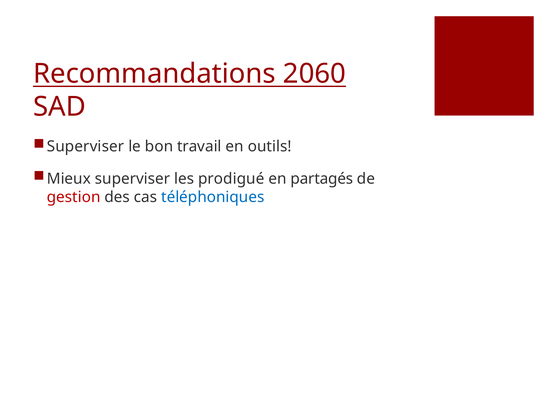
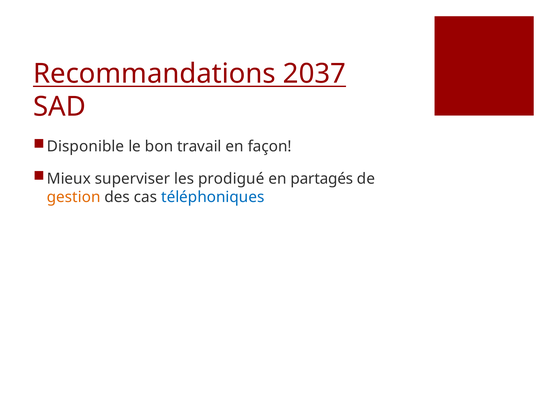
2060: 2060 -> 2037 (314, 74)
Superviser: Superviser -> Disponible (86, 146)
outils: outils -> façon (270, 146)
gestion colour: red -> orange (74, 197)
